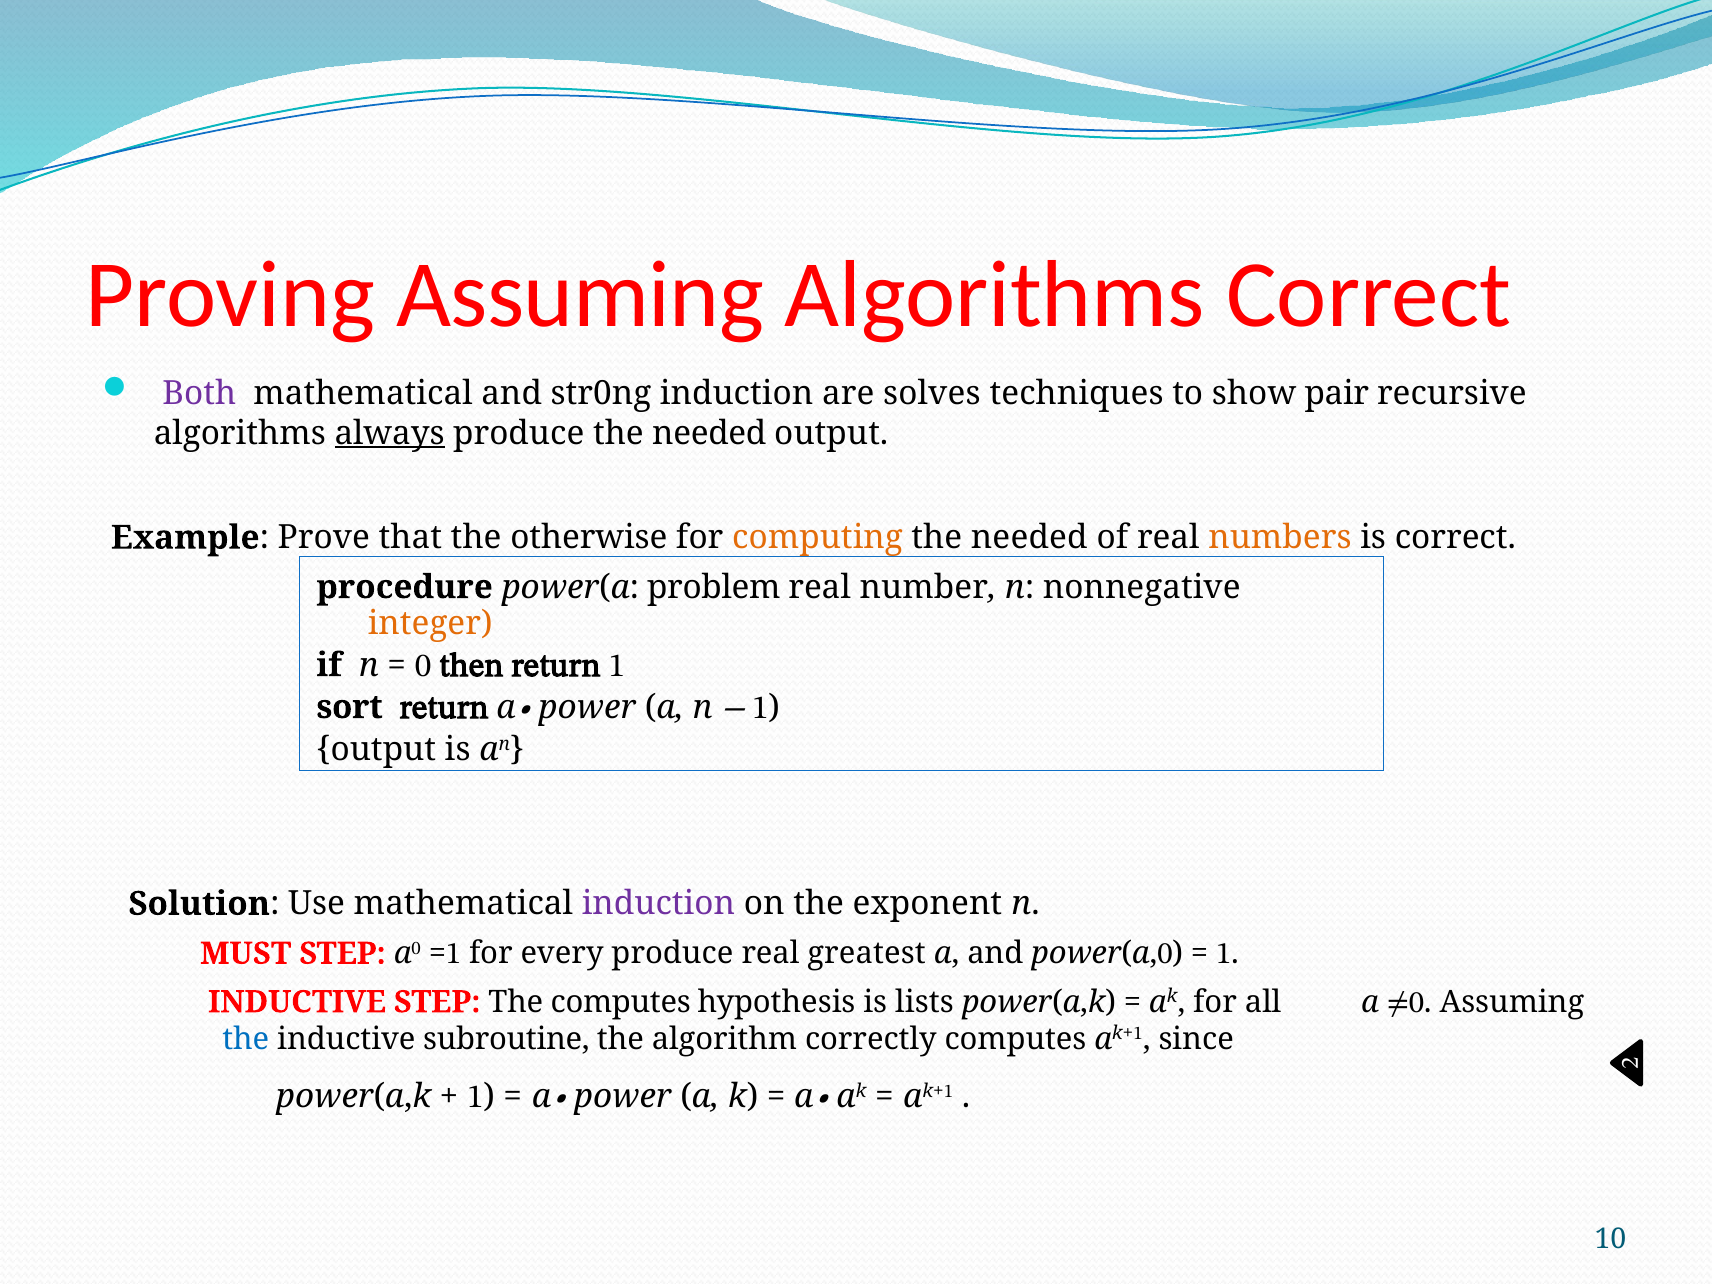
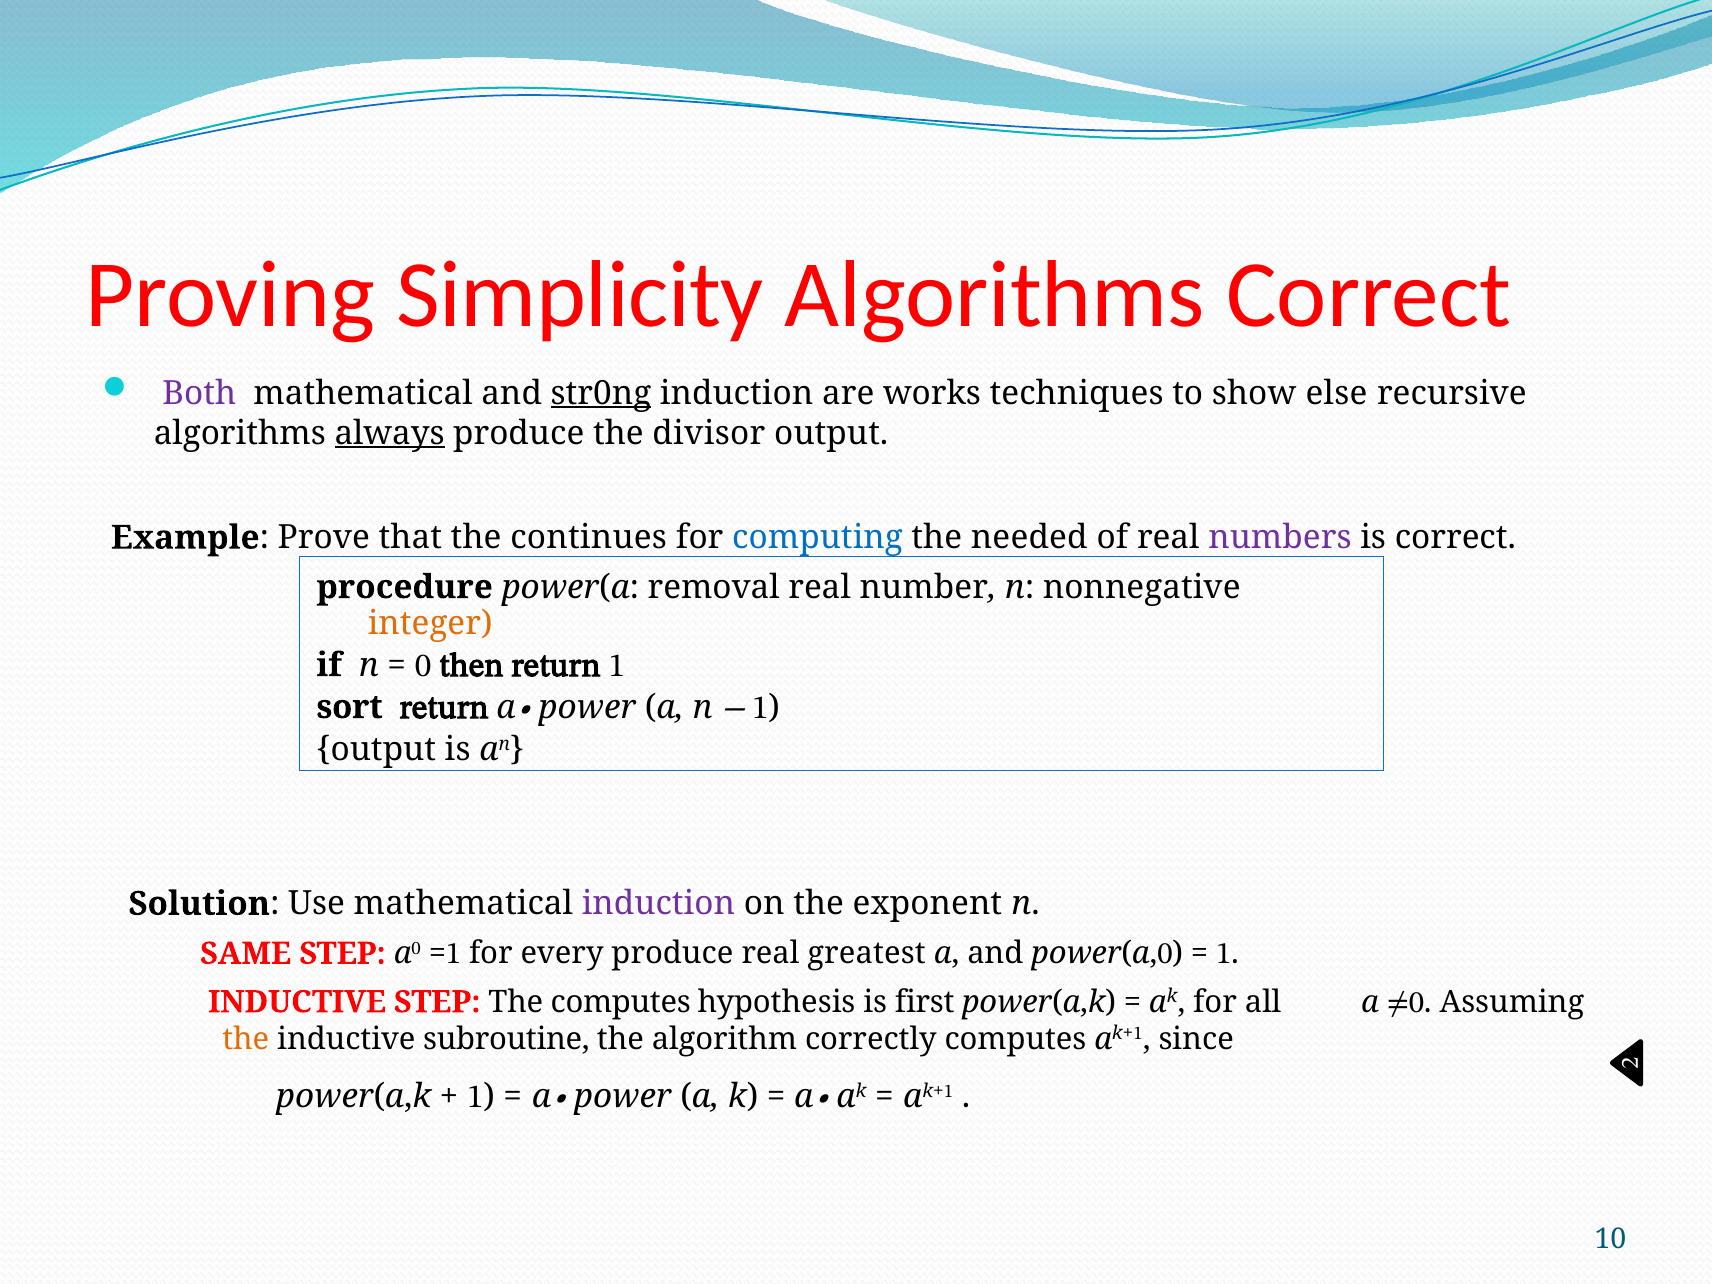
Proving Assuming: Assuming -> Simplicity (580, 295)
str0ng underline: none -> present (601, 393)
solves: solves -> works (932, 393)
pair: pair -> else (1337, 393)
produce the needed: needed -> divisor (709, 433)
otherwise: otherwise -> continues (589, 538)
computing colour: orange -> blue (818, 538)
numbers colour: orange -> purple (1280, 538)
problem: problem -> removal (714, 587)
MUST: MUST -> SAME (246, 954)
lists: lists -> first (925, 1002)
the colour: blue -> orange (246, 1039)
